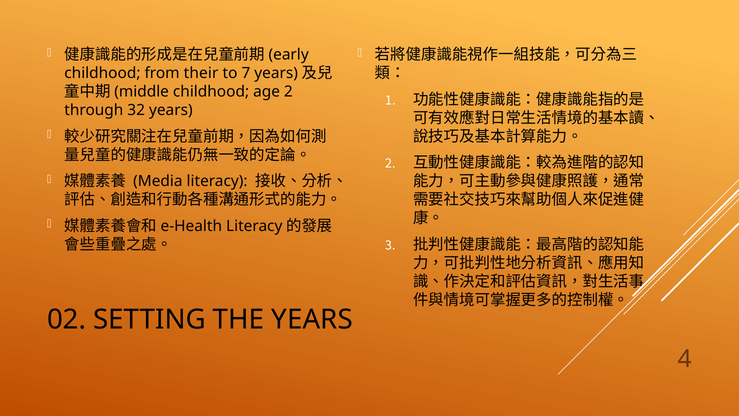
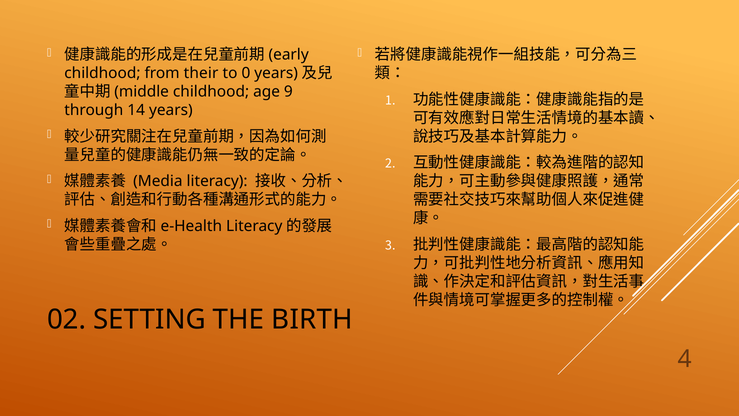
7: 7 -> 0 (246, 73)
age 2: 2 -> 9 (288, 92)
32: 32 -> 14 (136, 110)
THE YEARS: YEARS -> BIRTH (312, 320)
